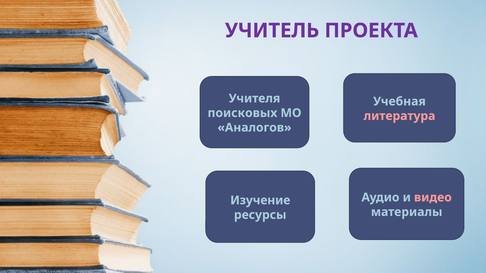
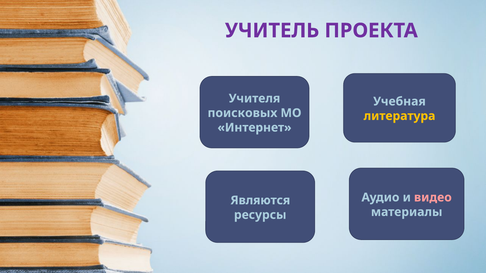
литература colour: pink -> yellow (399, 116)
Аналогов: Аналогов -> Интернет (254, 128)
Изучение: Изучение -> Являются (260, 201)
